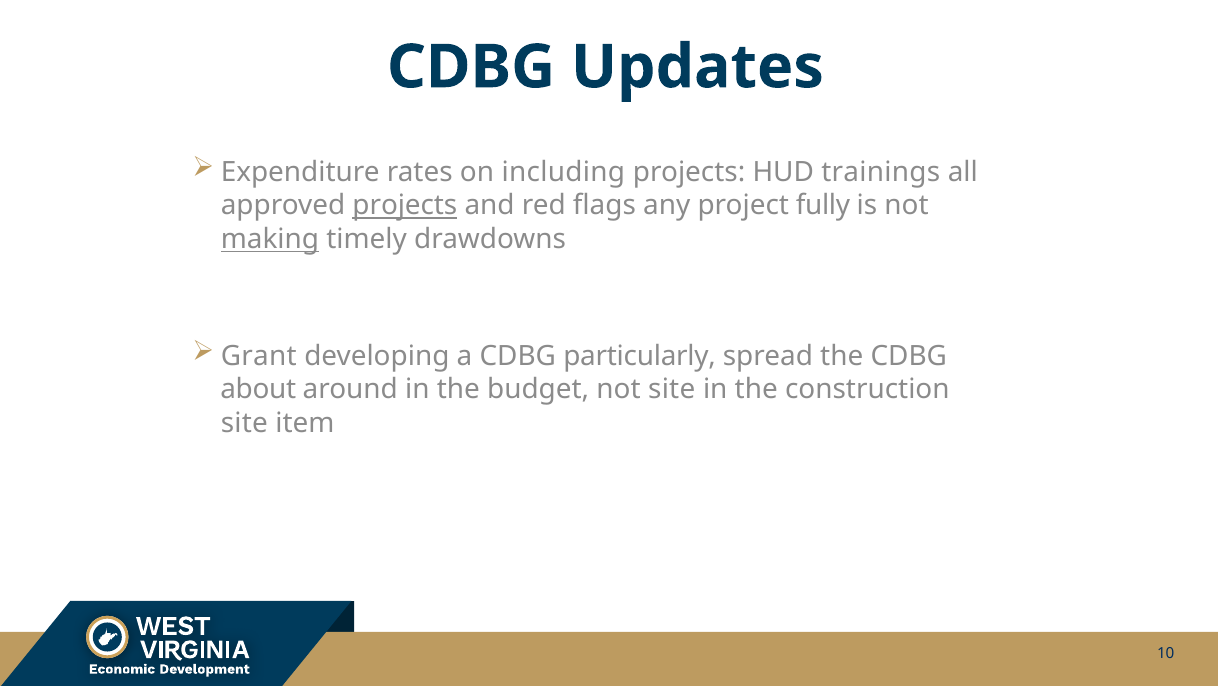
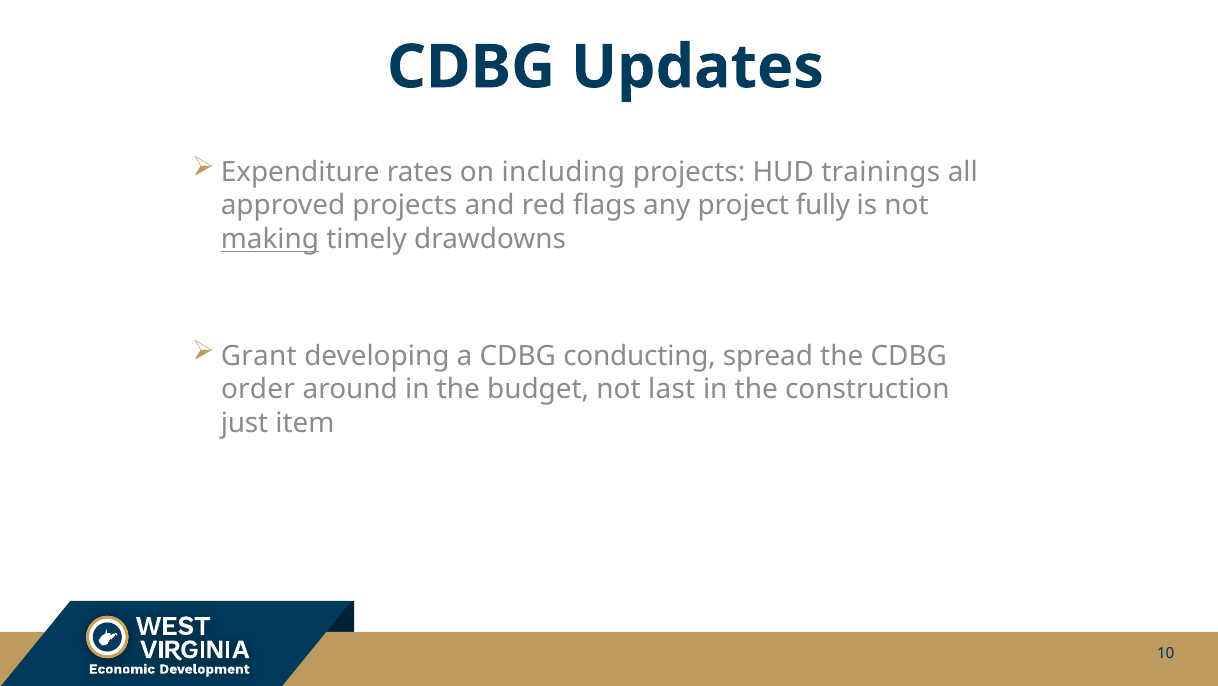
projects underline: present -> none (405, 206)
particularly: particularly -> conducting (640, 356)
about: about -> order (258, 389)
not site: site -> last (672, 389)
site: site -> just (245, 423)
